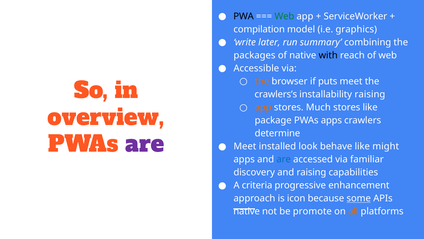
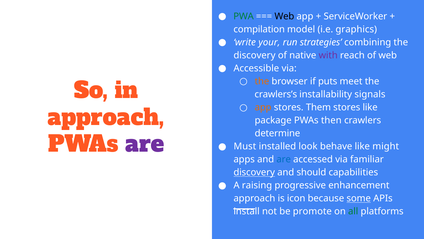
PWA colour: black -> green (244, 16)
Web colour: green -> black (284, 16)
later: later -> your (269, 42)
summary: summary -> strategies (321, 42)
packages: packages -> discovery (254, 55)
with colour: black -> purple (328, 55)
installability raising: raising -> signals (370, 94)
Much: Much -> Them (318, 107)
overview: overview -> approach (106, 117)
PWAs apps: apps -> then (331, 120)
Meet: Meet -> Must (245, 146)
discovery underline: none -> present (254, 172)
and raising: raising -> should (311, 172)
criteria: criteria -> raising (257, 185)
native: native -> install (247, 211)
all colour: orange -> green (353, 211)
